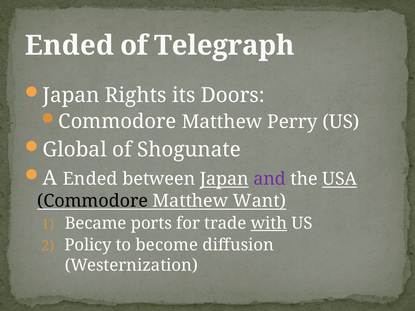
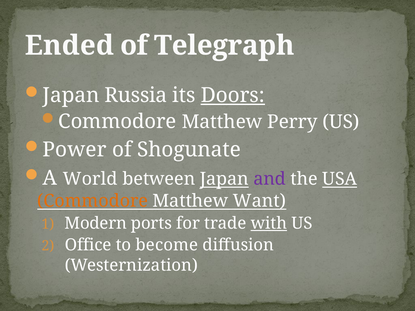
Rights: Rights -> Russia (136, 95)
Doors underline: none -> present (233, 95)
Global: Global -> Power (75, 150)
A Ended: Ended -> World (90, 179)
Commodore colour: black -> orange (93, 201)
Became: Became -> Modern (96, 224)
Policy: Policy -> Office (88, 245)
